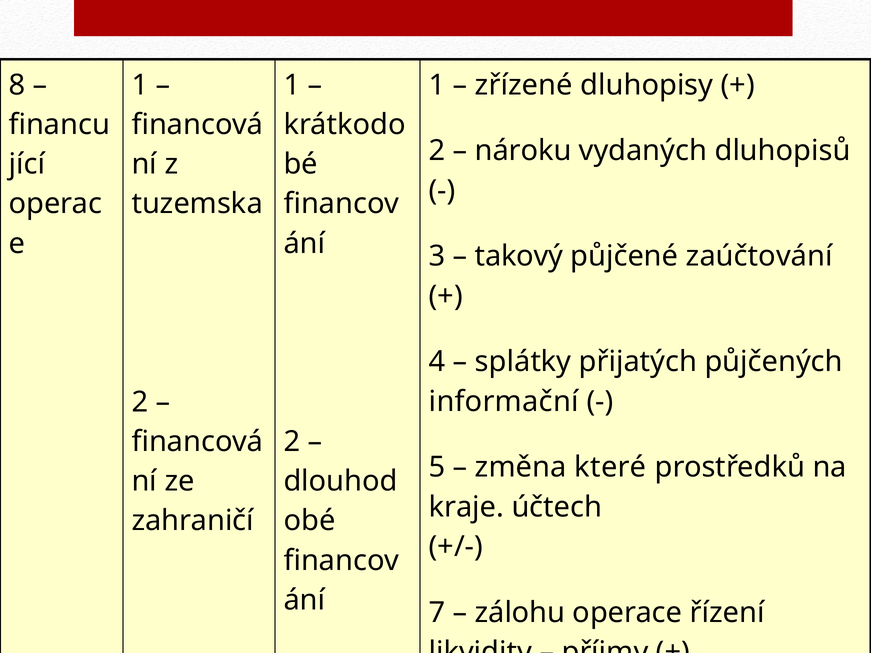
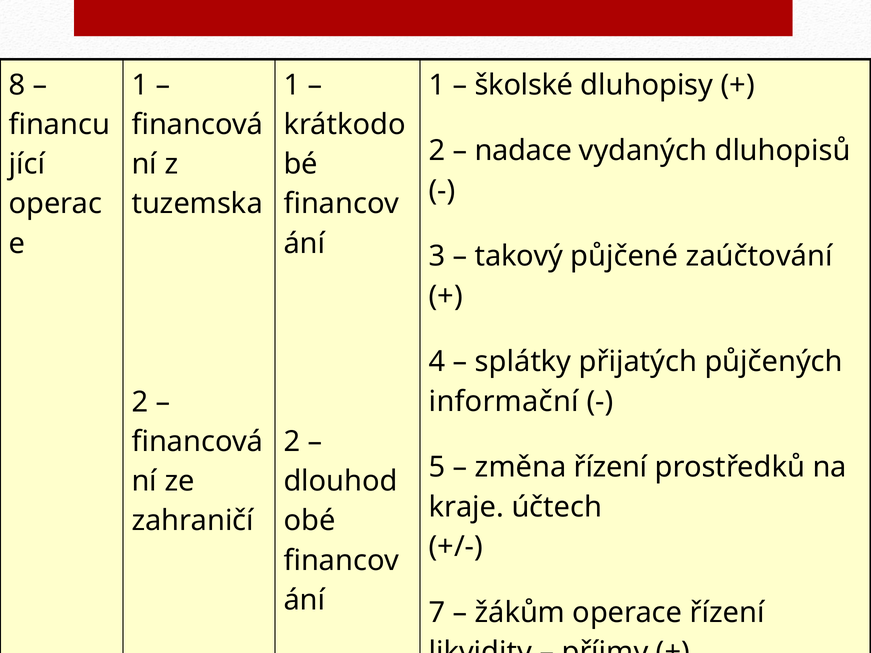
zřízené: zřízené -> školské (524, 85)
nároku: nároku -> nadace (523, 151)
změna které: které -> řízení (611, 468)
zálohu: zálohu -> žákům (520, 613)
